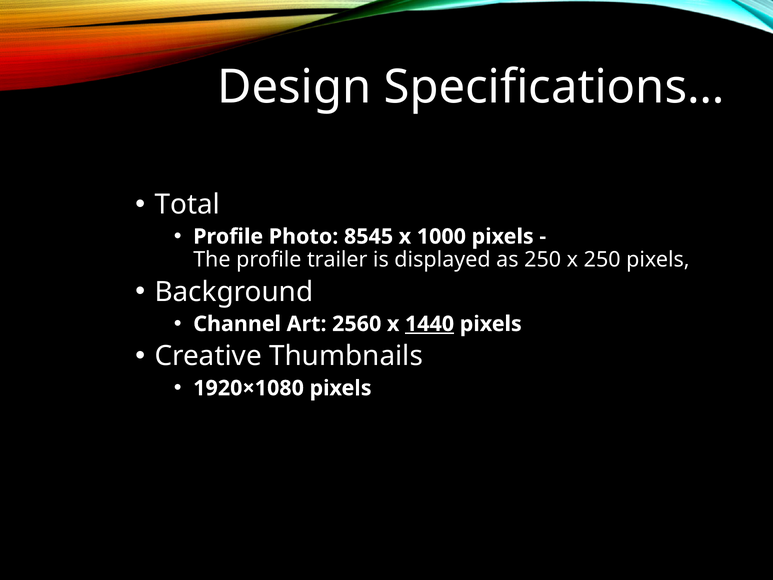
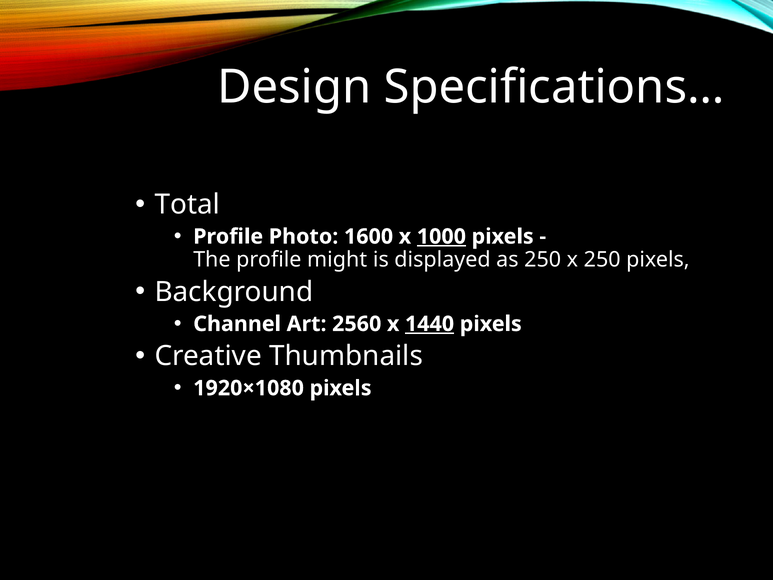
8545: 8545 -> 1600 (369, 236)
1000 underline: none -> present (441, 236)
trailer: trailer -> might (337, 260)
